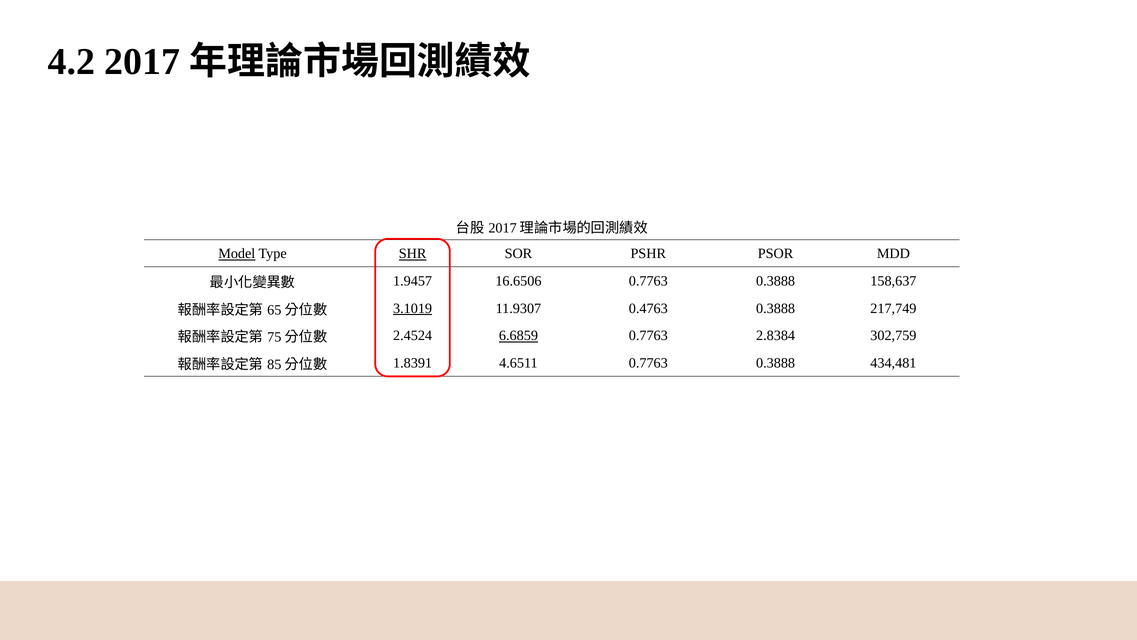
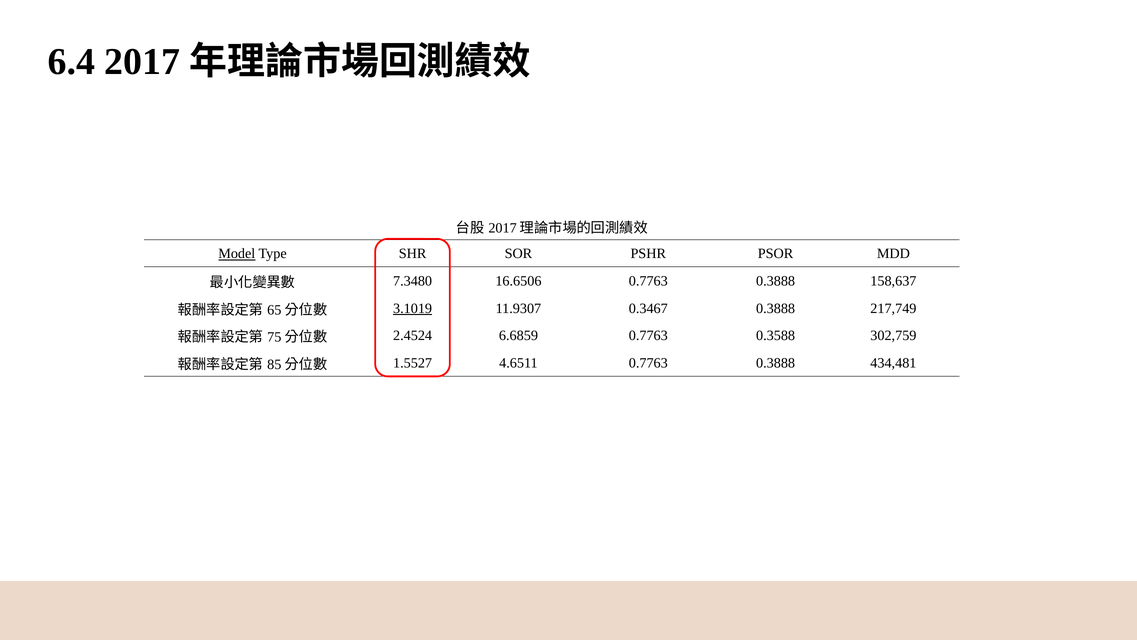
4.2: 4.2 -> 6.4 (71, 62)
SHR underline: present -> none (413, 254)
1.9457: 1.9457 -> 7.3480 (413, 281)
0.4763: 0.4763 -> 0.3467 (648, 308)
6.6859 underline: present -> none (518, 336)
2.8384: 2.8384 -> 0.3588 (776, 336)
1.8391: 1.8391 -> 1.5527 (413, 363)
